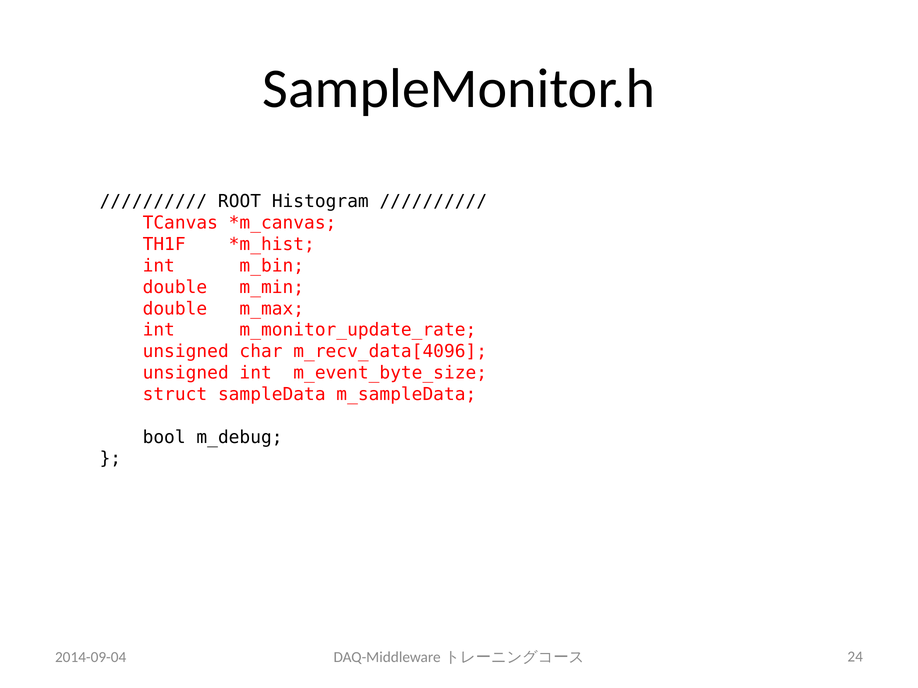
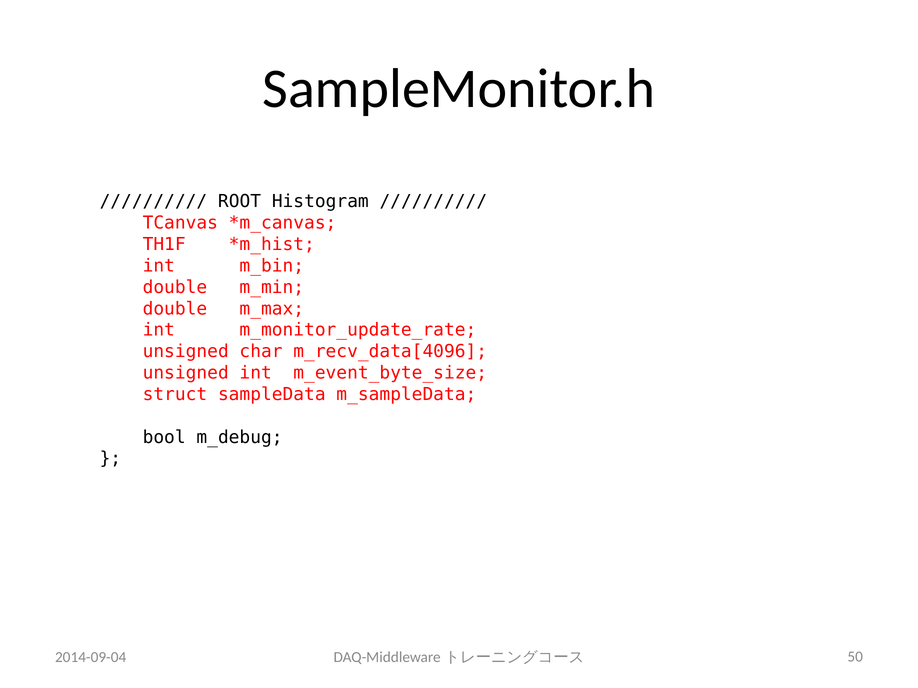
24: 24 -> 50 (855, 657)
